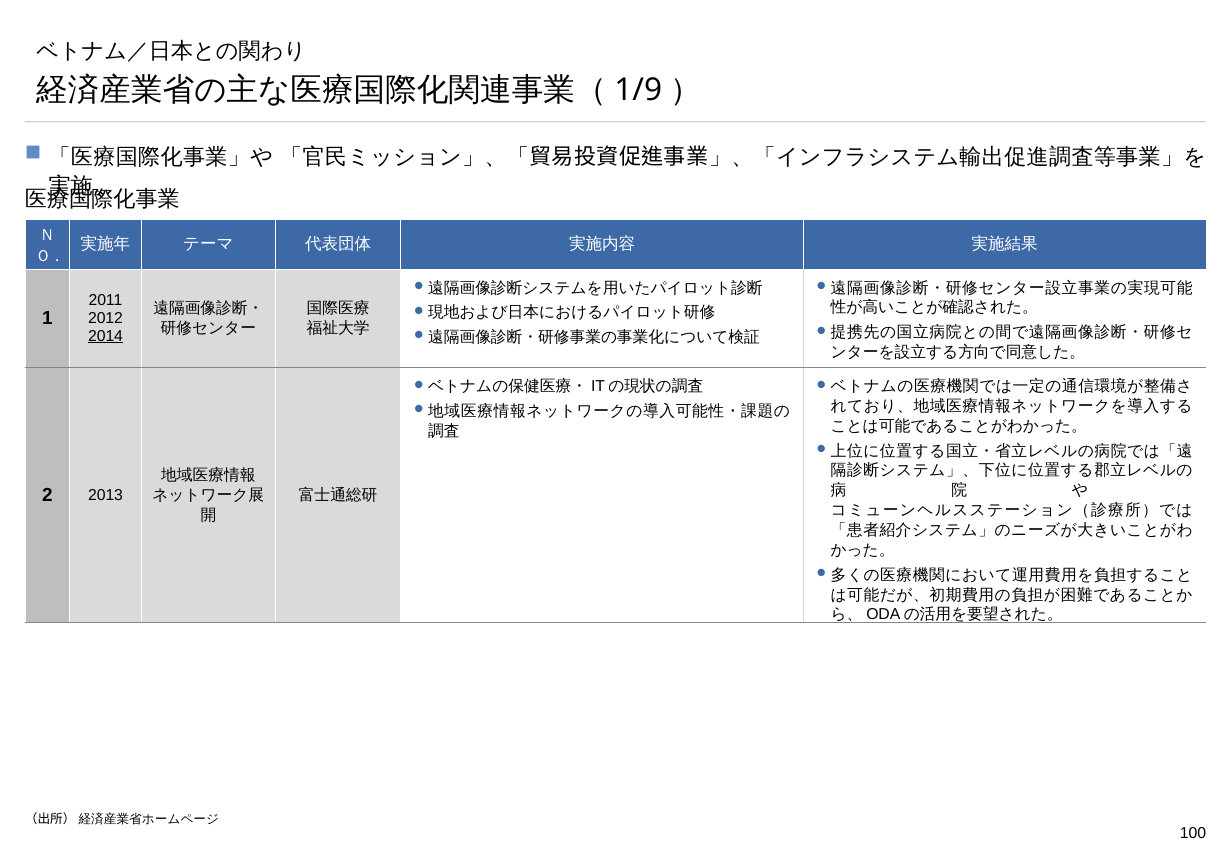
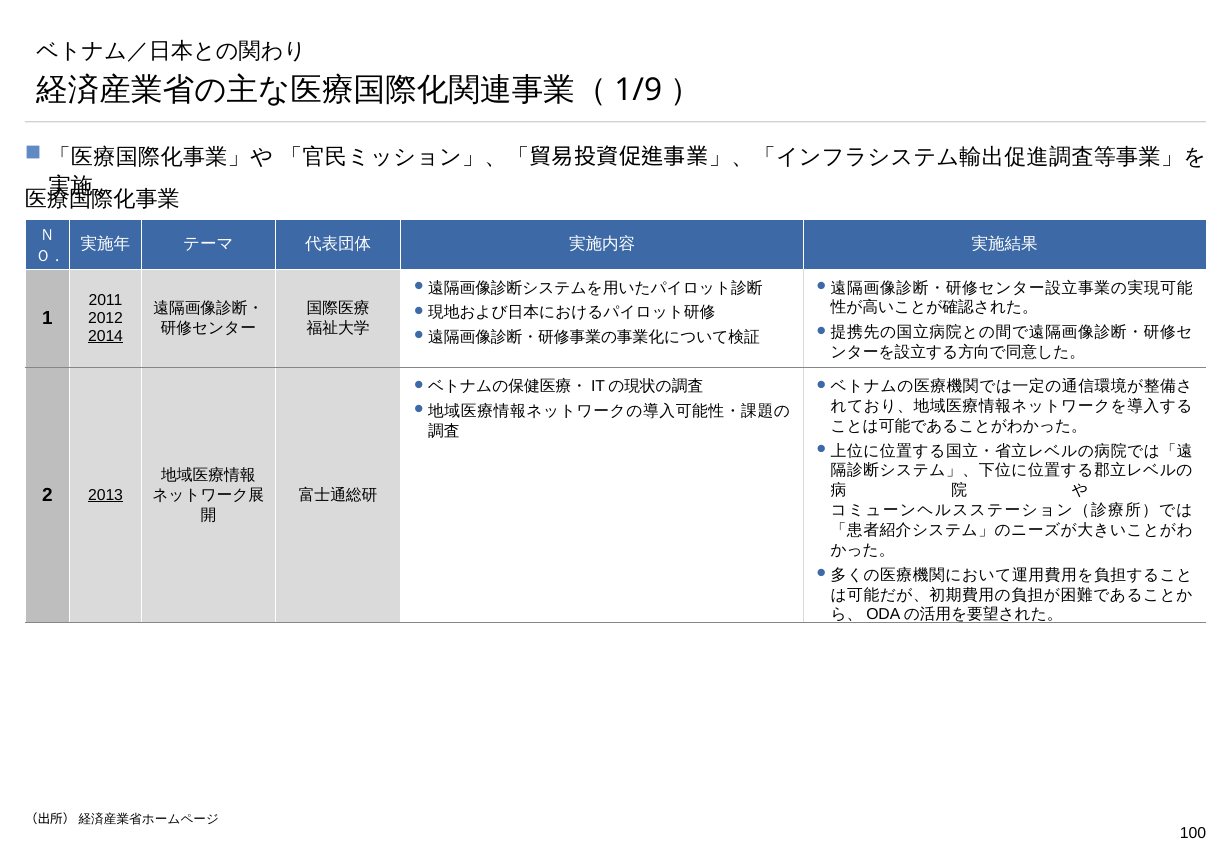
2013 underline: none -> present (106, 495)
